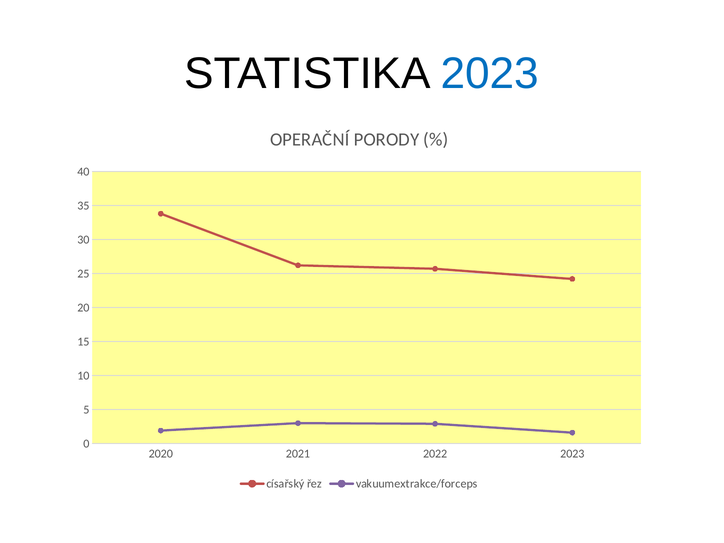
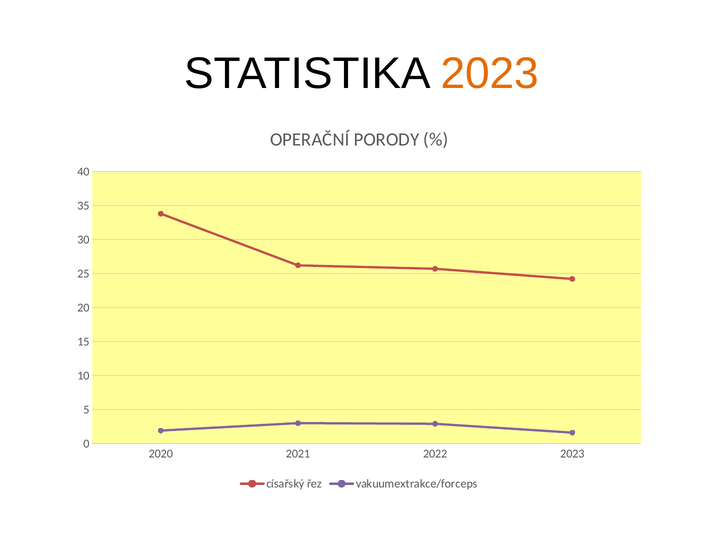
2023 colour: blue -> orange (490, 73)
